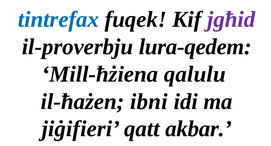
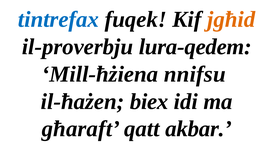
jgħid colour: purple -> orange (231, 19)
qalulu: qalulu -> nnifsu (195, 74)
ibni: ibni -> biex (149, 101)
jiġifieri: jiġifieri -> għaraft (81, 129)
